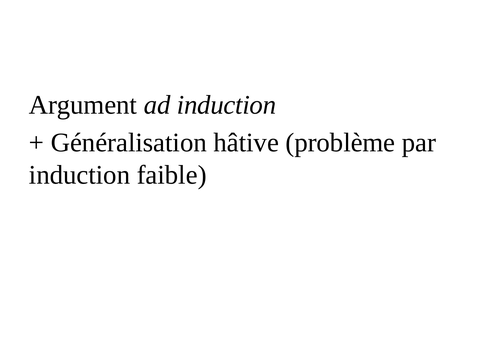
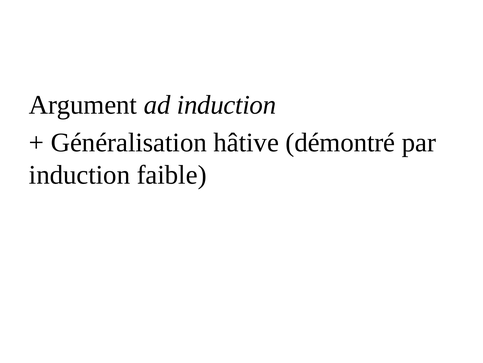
problème: problème -> démontré (340, 142)
